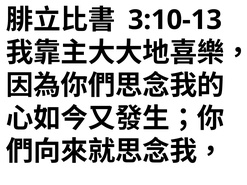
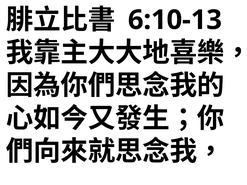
3:10-13: 3:10-13 -> 6:10-13 (175, 20)
